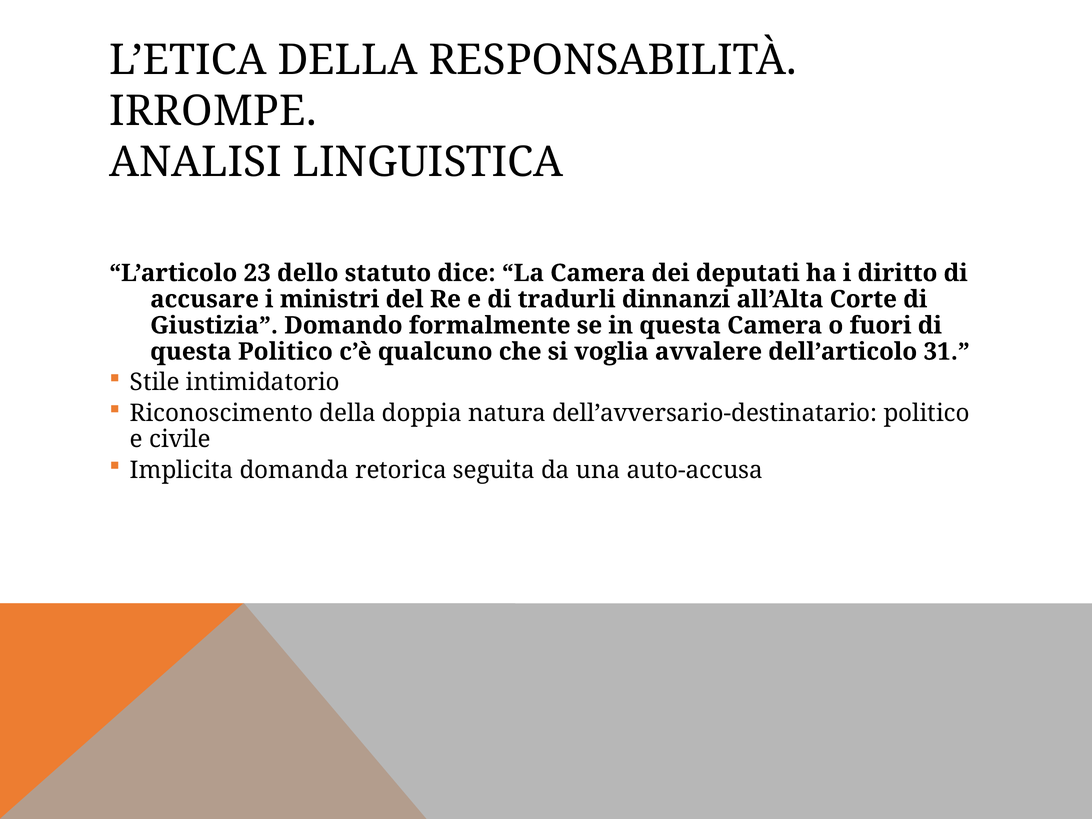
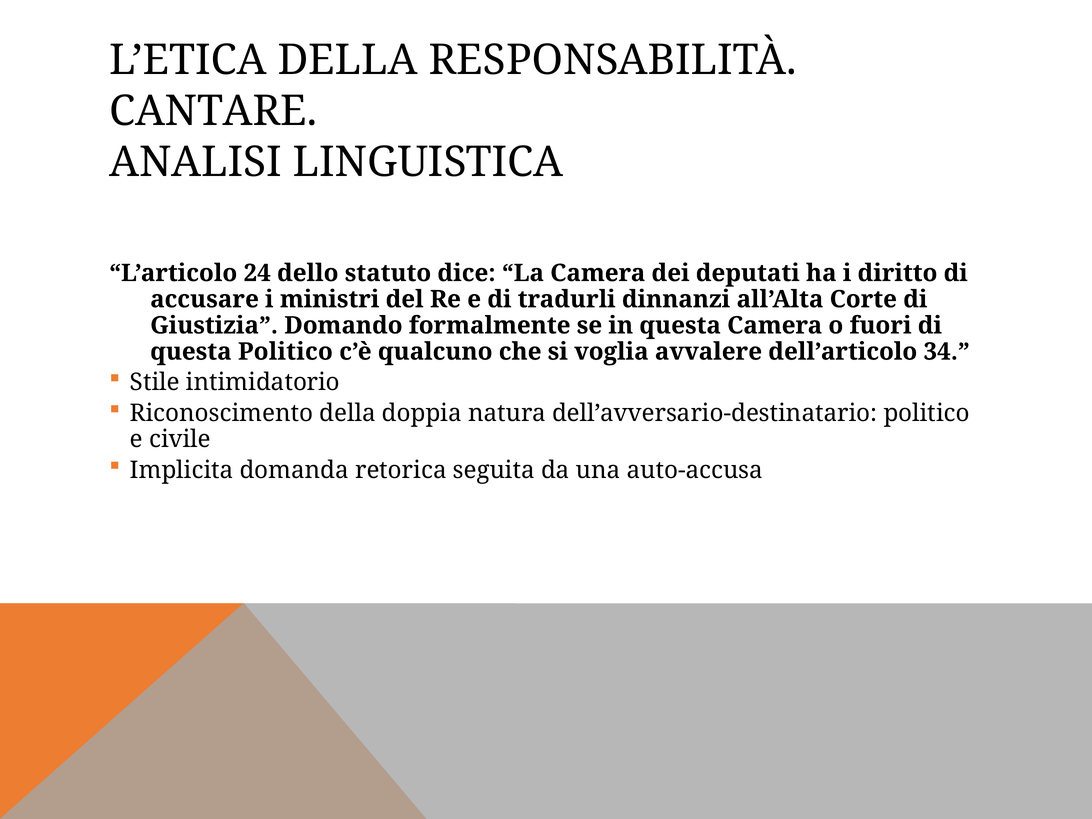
IRROMPE: IRROMPE -> CANTARE (213, 111)
23: 23 -> 24 (257, 273)
31: 31 -> 34 (947, 352)
